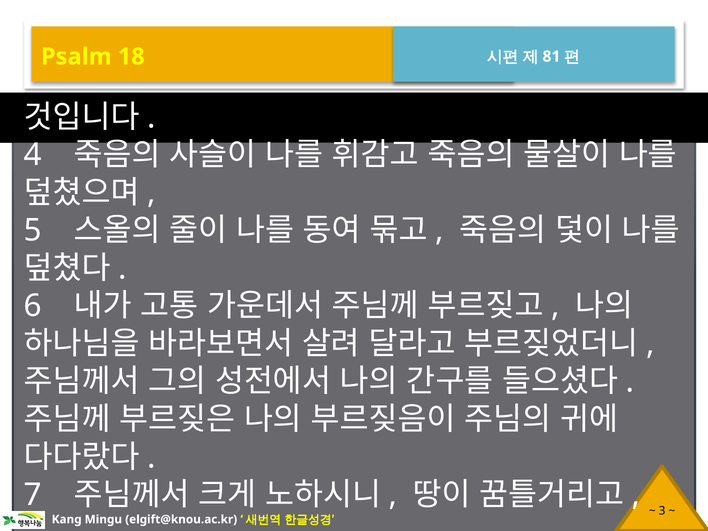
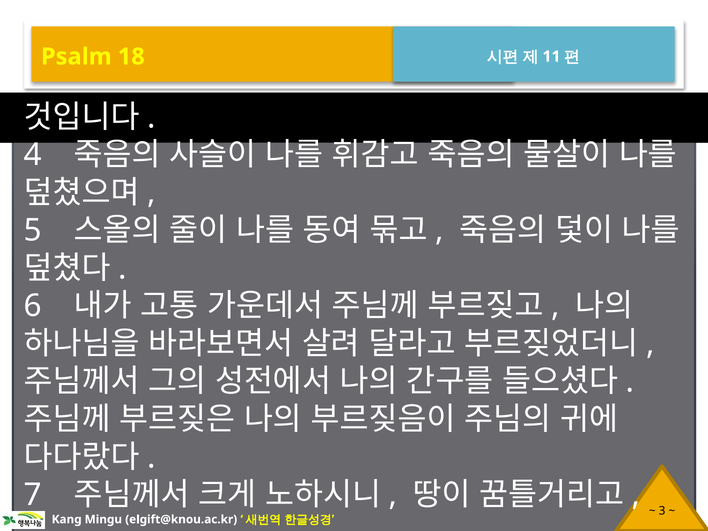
81: 81 -> 11 (551, 56)
